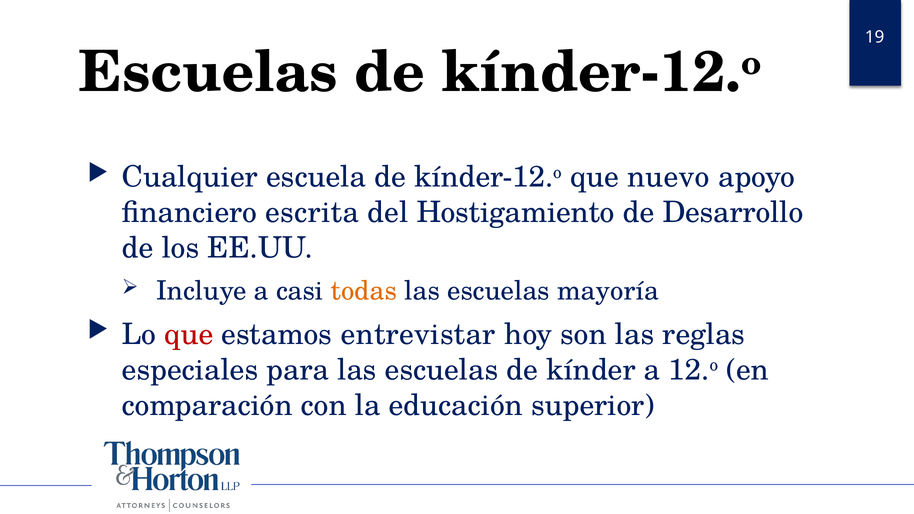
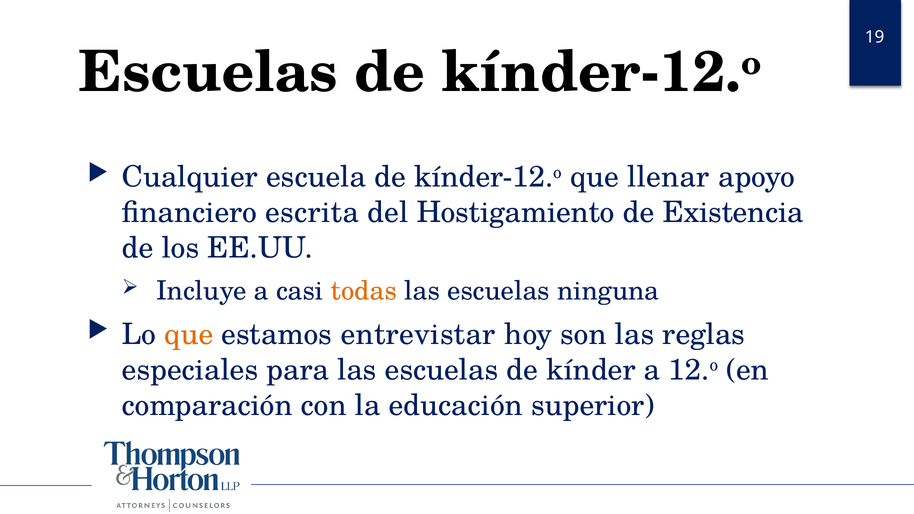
nuevo: nuevo -> llenar (668, 177)
Desarrollo: Desarrollo -> Existencia (733, 213)
mayoría: mayoría -> ninguna (608, 291)
que colour: red -> orange (189, 334)
